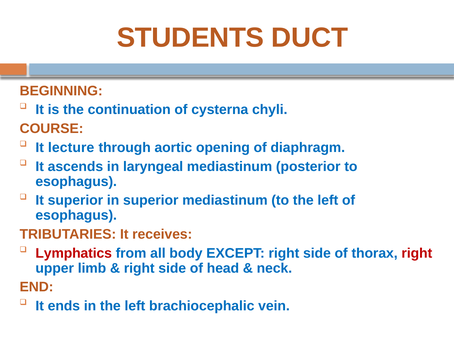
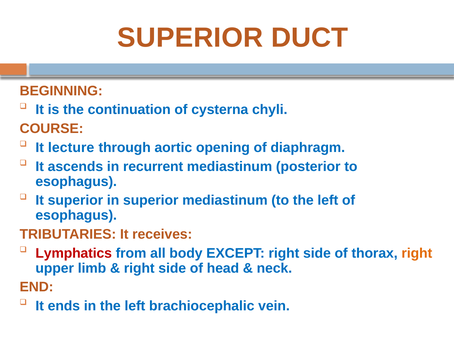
STUDENTS: STUDENTS -> SUPERIOR (190, 38)
laryngeal: laryngeal -> recurrent (153, 167)
right colour: red -> orange (417, 254)
